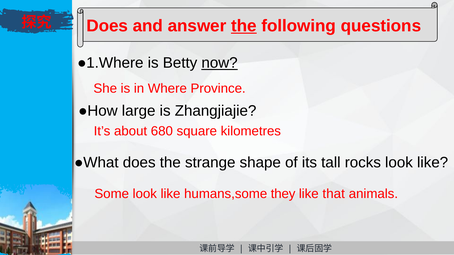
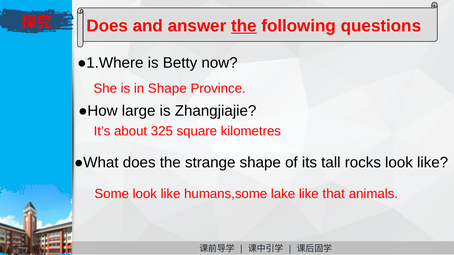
now underline: present -> none (220, 63)
in Where: Where -> Shape (167, 89)
680: 680 -> 325 (162, 131)
they: they -> lake (283, 194)
